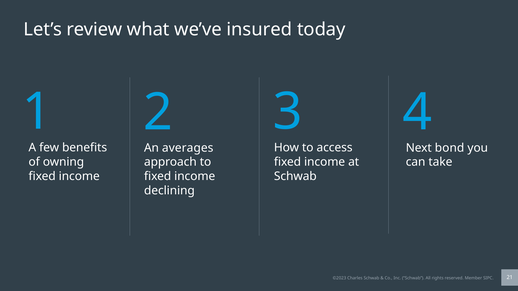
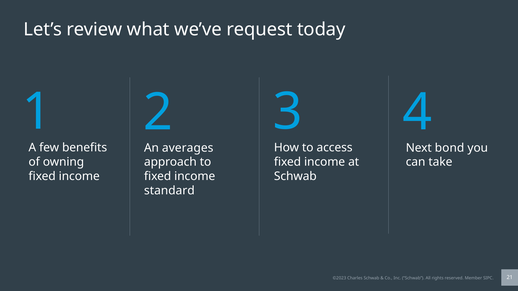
insured: insured -> request (259, 30)
declining: declining -> standard (169, 191)
